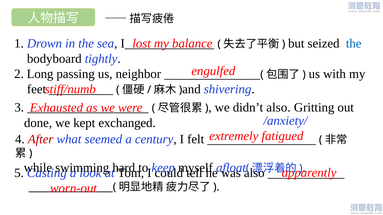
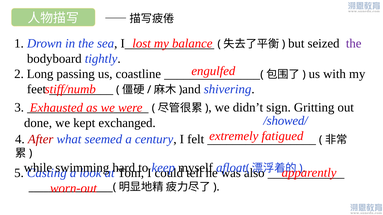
the colour: blue -> purple (354, 44)
neighbor: neighbor -> coastline (138, 74)
didn’t also: also -> sign (279, 108)
/anxiety/: /anxiety/ -> /showed/ (286, 121)
